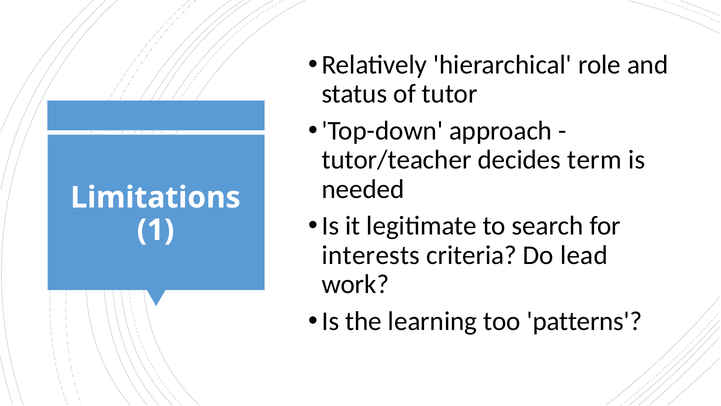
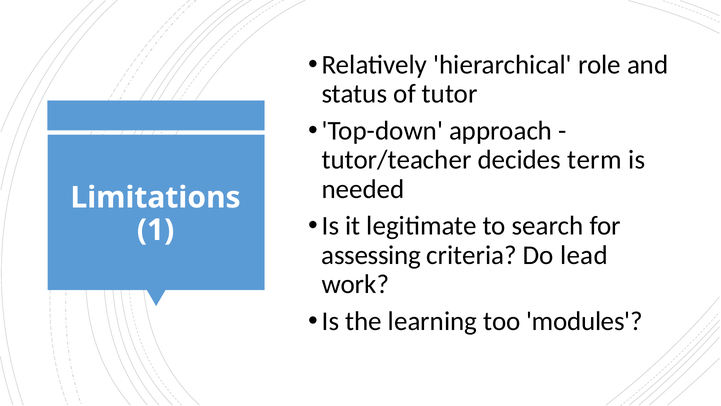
interests: interests -> assessing (371, 255)
patterns: patterns -> modules (584, 321)
